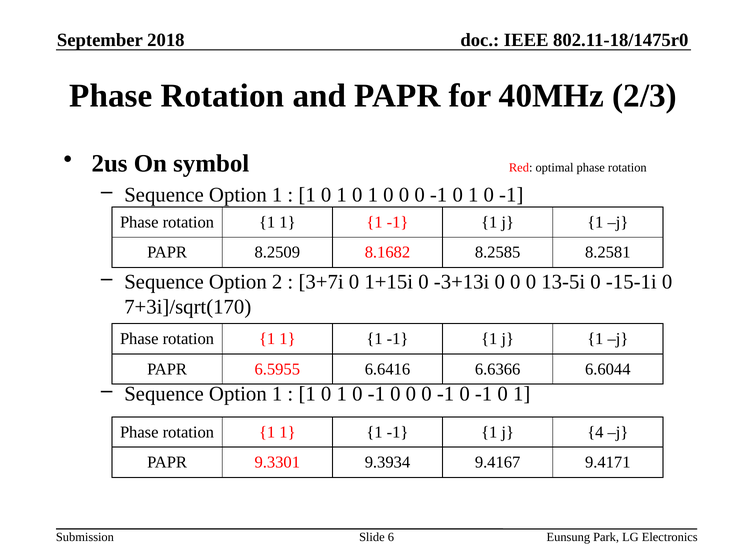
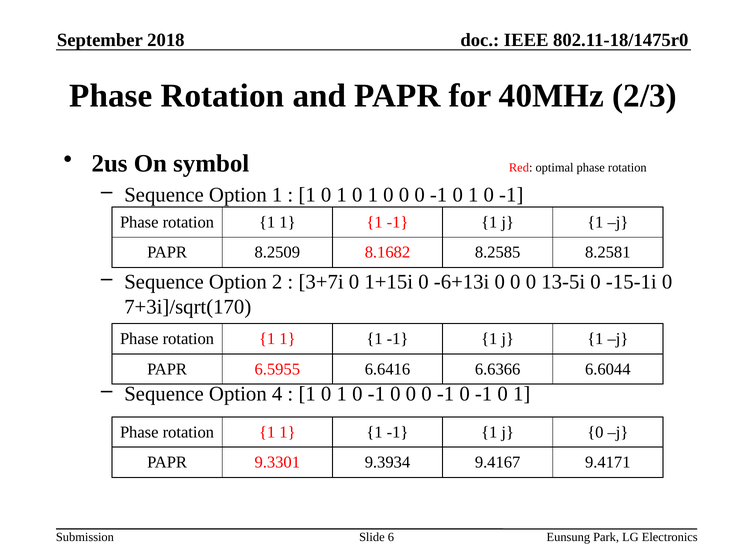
-3+13i: -3+13i -> -6+13i (462, 282)
1: 1 -> 4 (277, 394)
j 4: 4 -> 0 (595, 432)
